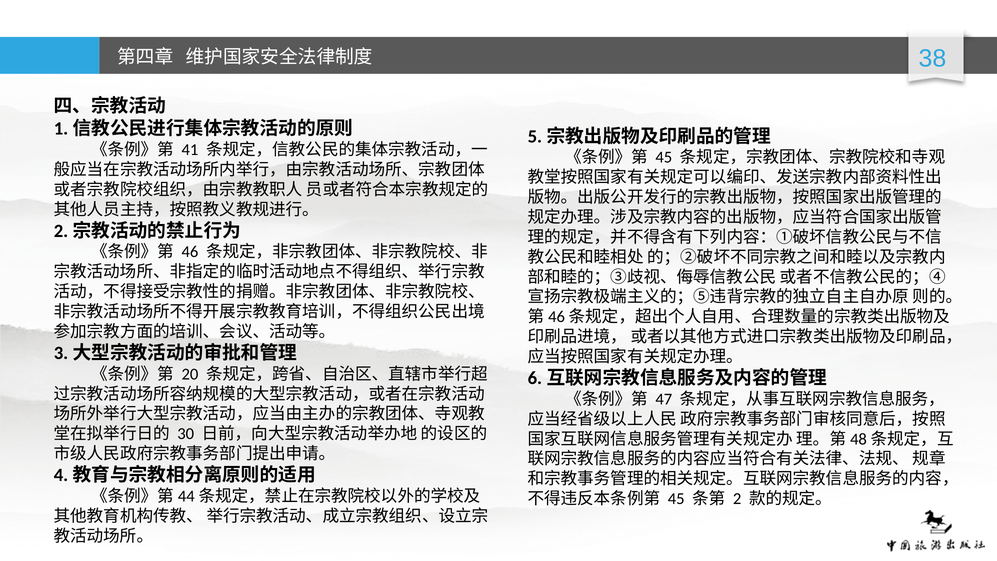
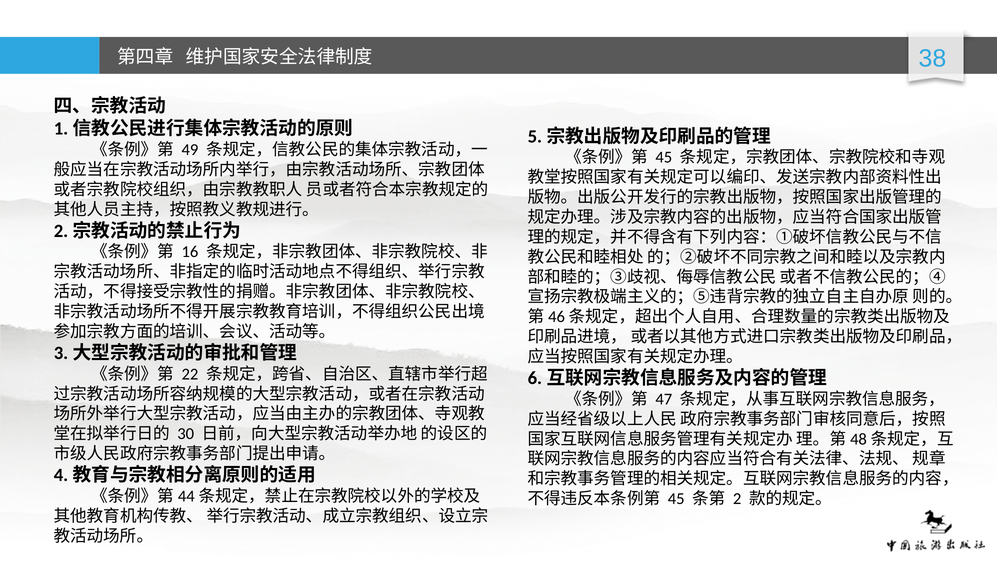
41: 41 -> 49 (190, 150)
46: 46 -> 16 (190, 252)
20: 20 -> 22 (190, 374)
